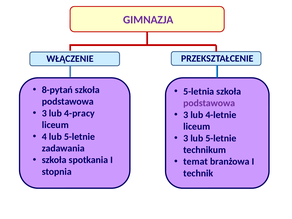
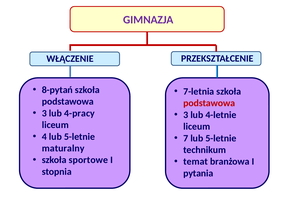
5-letnia: 5-letnia -> 7-letnia (199, 91)
podstawowa colour: purple -> red (209, 103)
3: 3 -> 7 (186, 138)
zadawania: zadawania -> maturalny (63, 148)
spotkania: spotkania -> sportowe (88, 160)
technik: technik -> pytania (198, 173)
